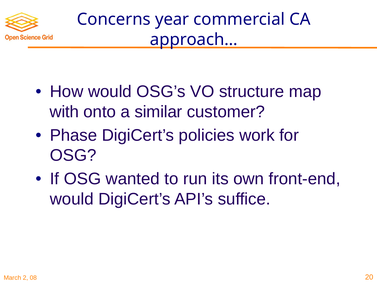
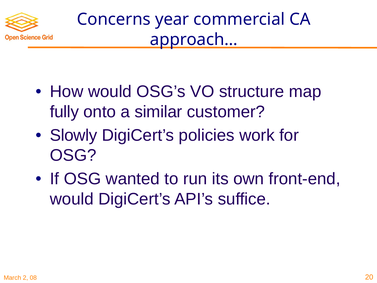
with: with -> fully (64, 112)
Phase: Phase -> Slowly (74, 135)
